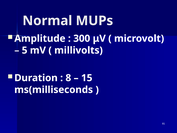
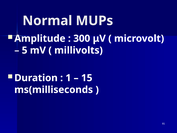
8: 8 -> 1 (68, 78)
